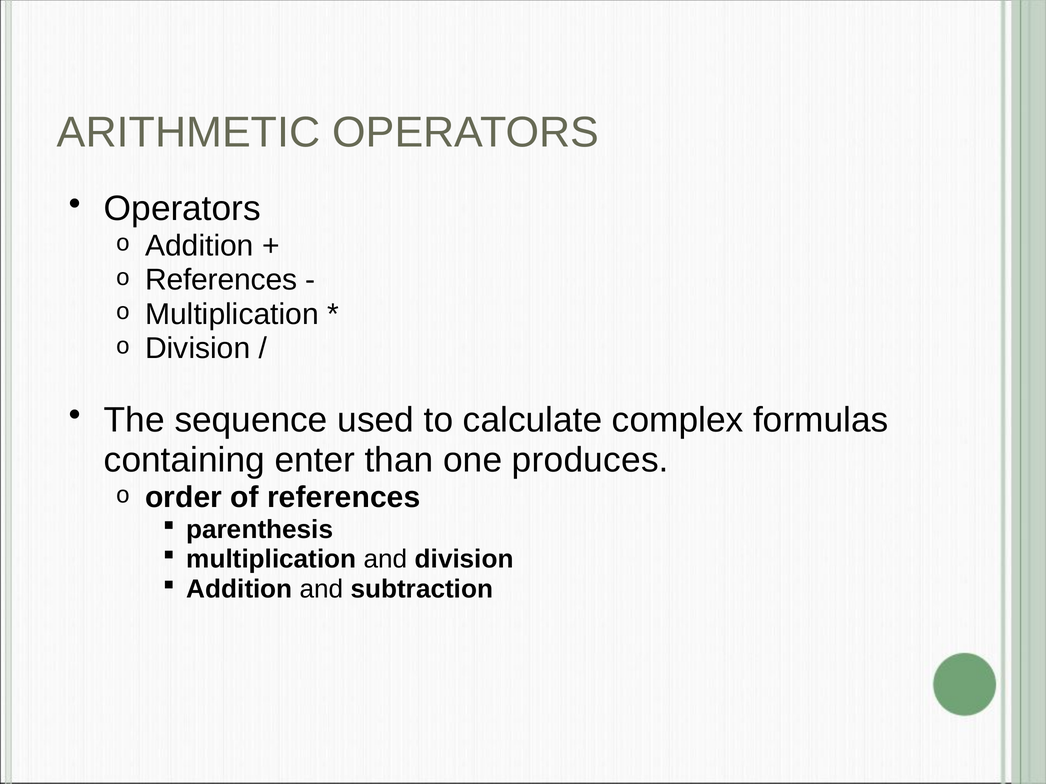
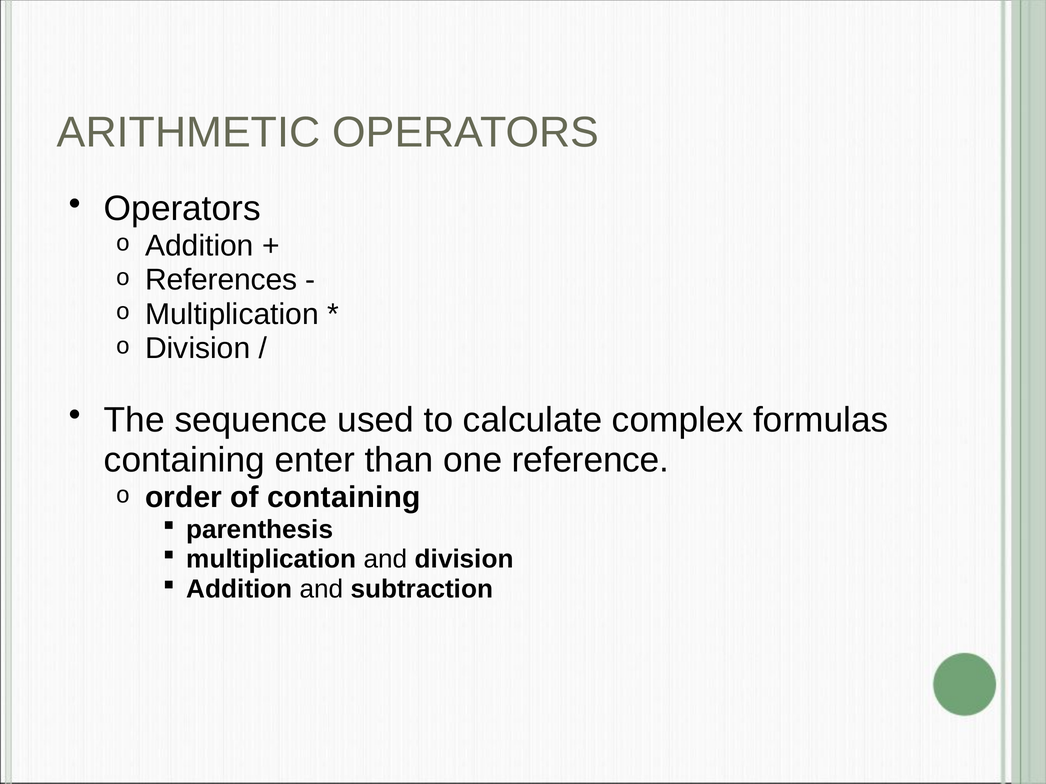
produces: produces -> reference (591, 461)
of references: references -> containing (344, 498)
